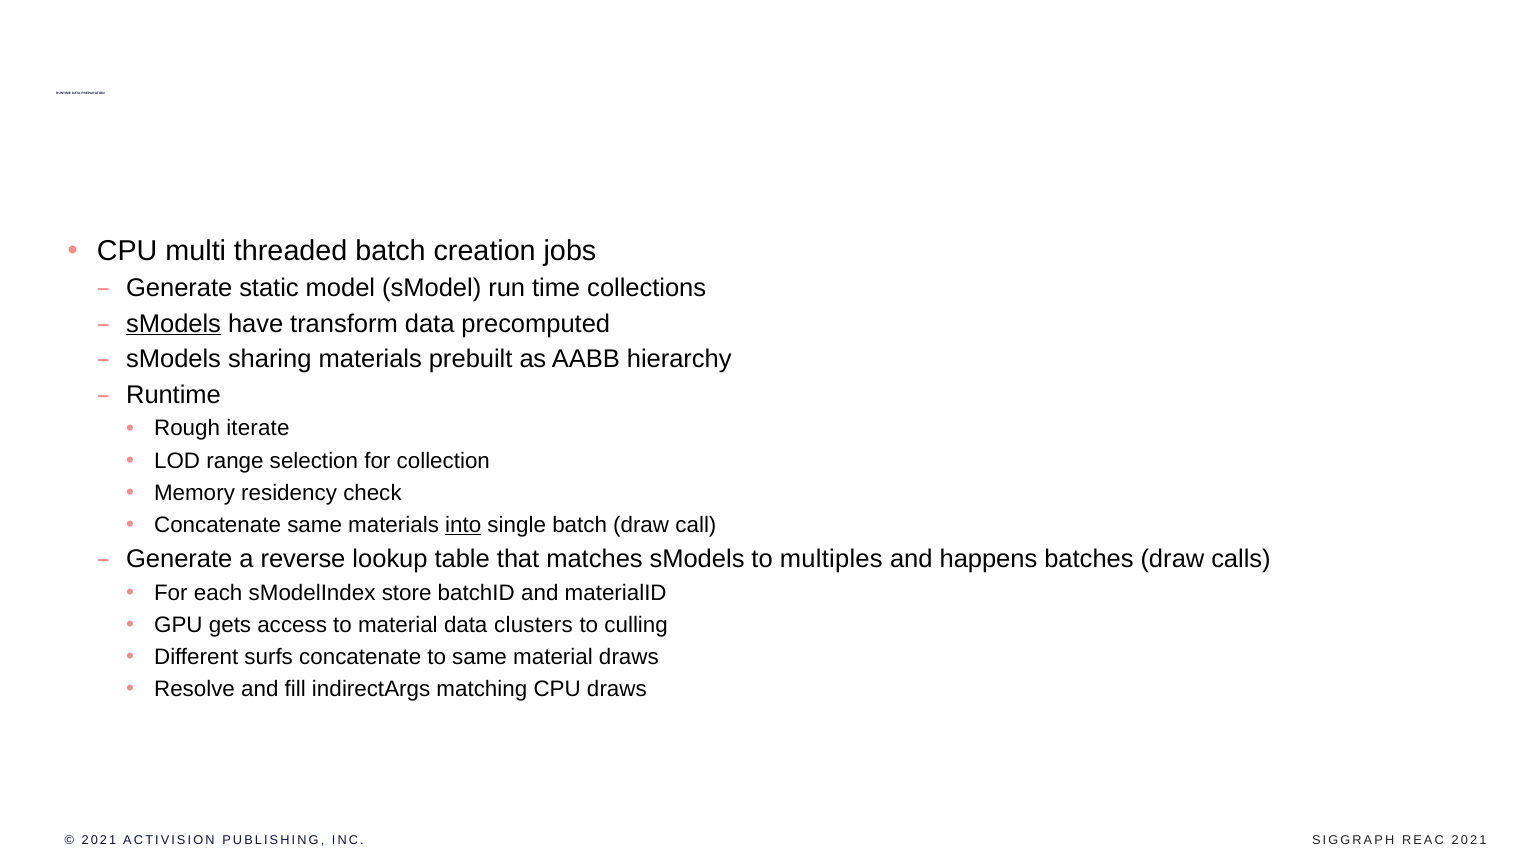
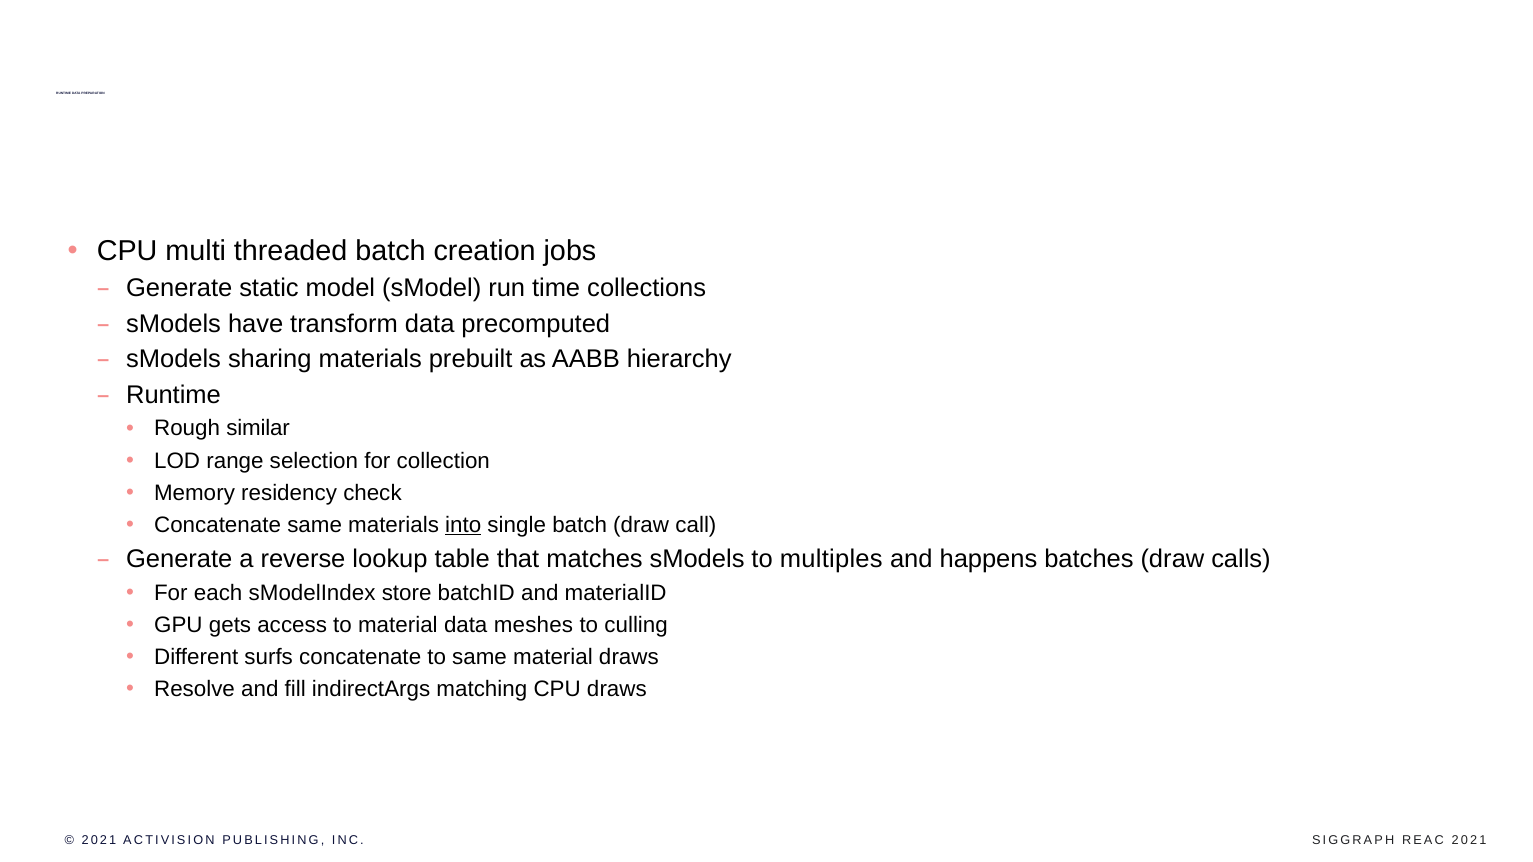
sModels underline: present -> none (174, 324)
iterate: iterate -> similar (258, 429)
clusters: clusters -> meshes (533, 625)
